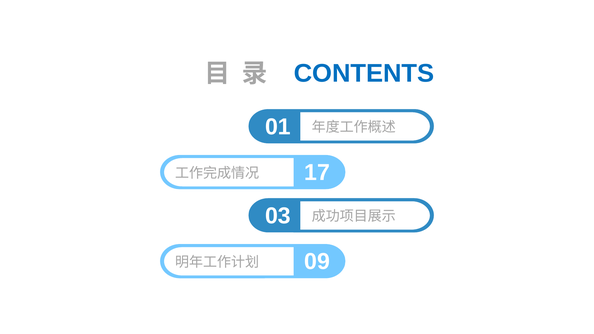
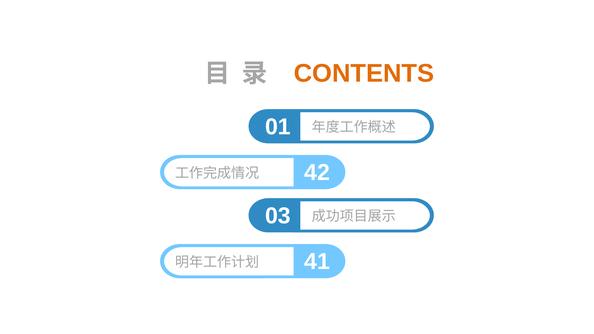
CONTENTS colour: blue -> orange (364, 73)
17: 17 -> 42 (317, 173)
09: 09 -> 41 (317, 262)
